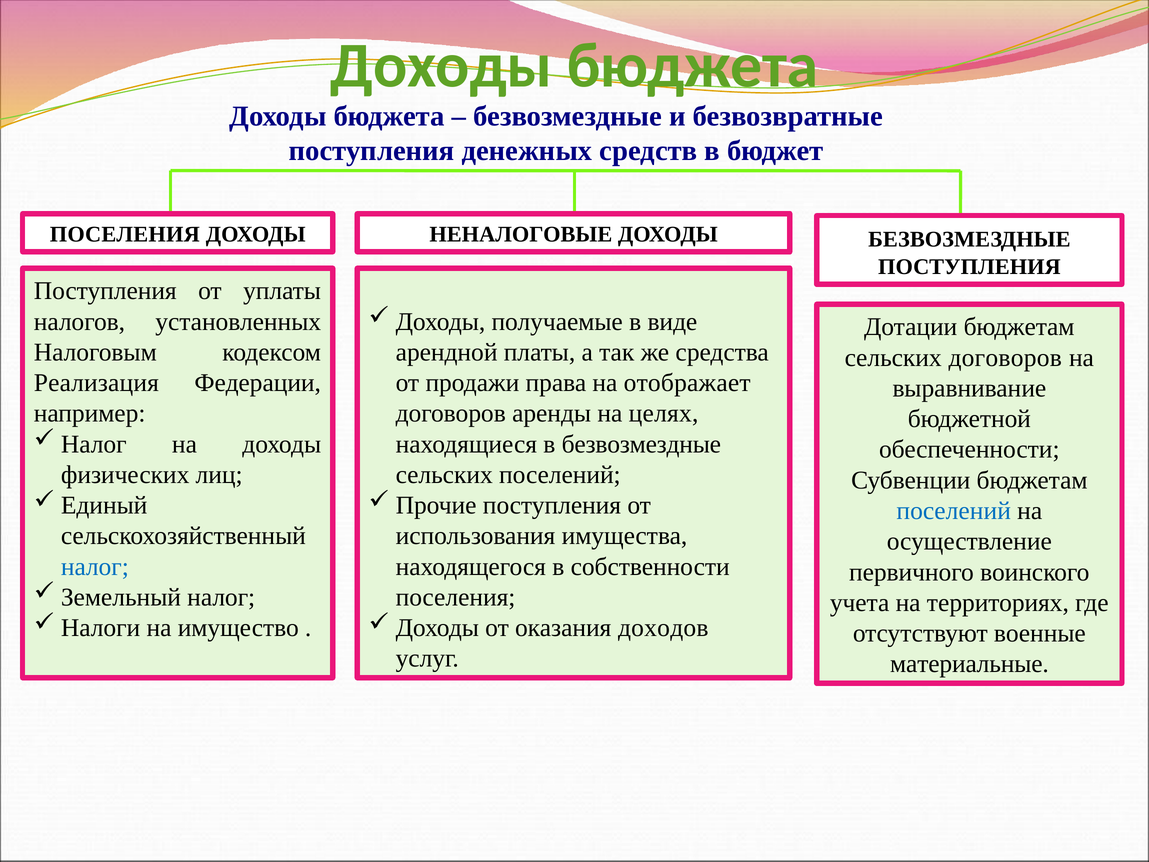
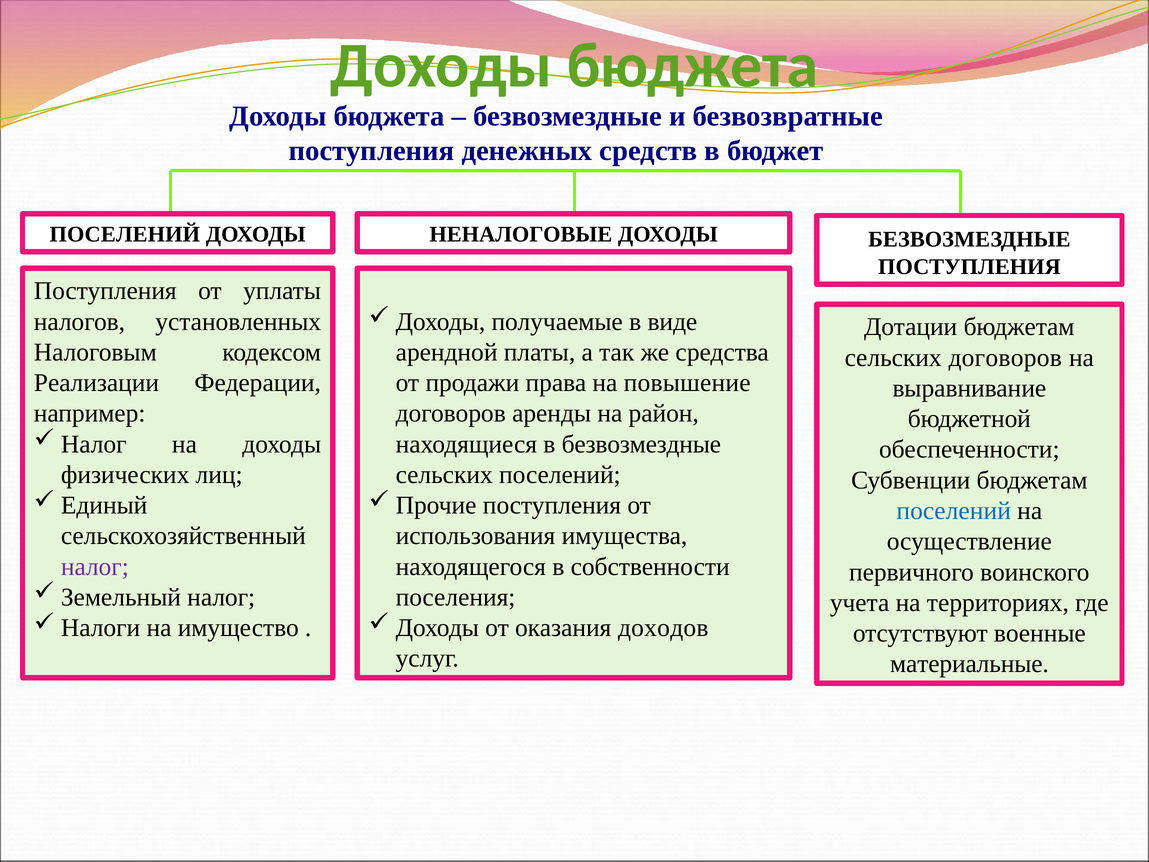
ПОСЕЛЕНИЯ: ПОСЕЛЕНИЯ -> ПОСЕЛЕНИЙ (125, 234)
Реализация: Реализация -> Реализации (96, 383)
отображает: отображает -> повышение (687, 383)
целях: целях -> район (664, 413)
налог colour: blue -> purple (95, 566)
